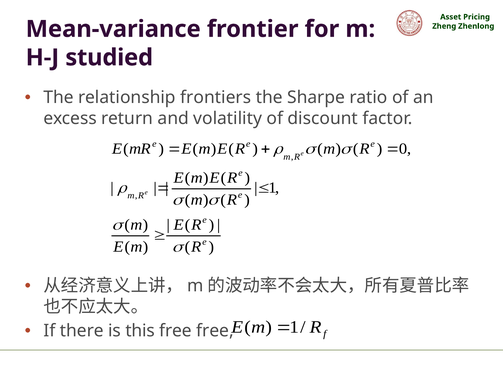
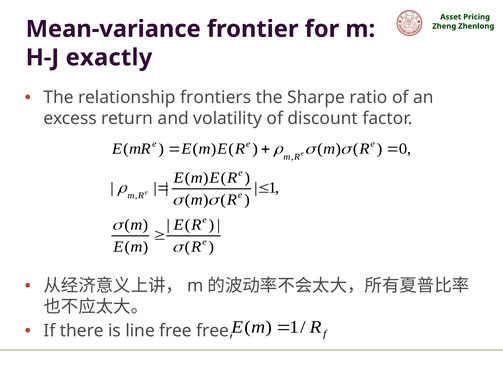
studied: studied -> exactly (109, 58)
this: this -> line (140, 331)
